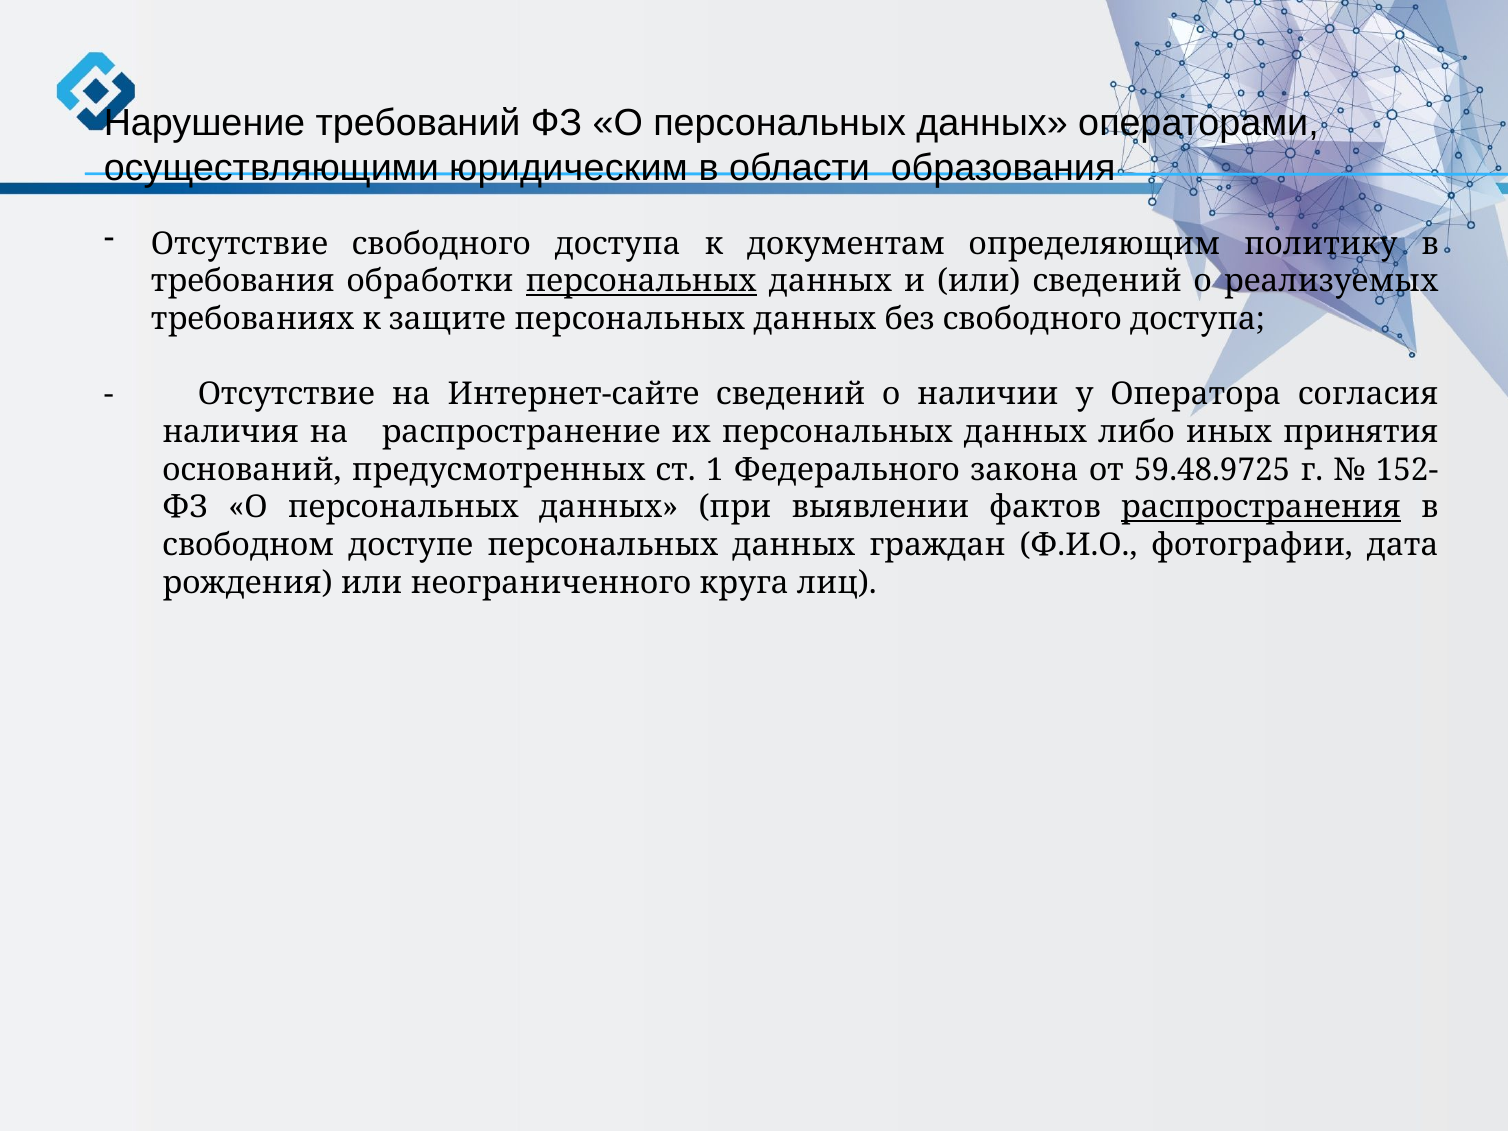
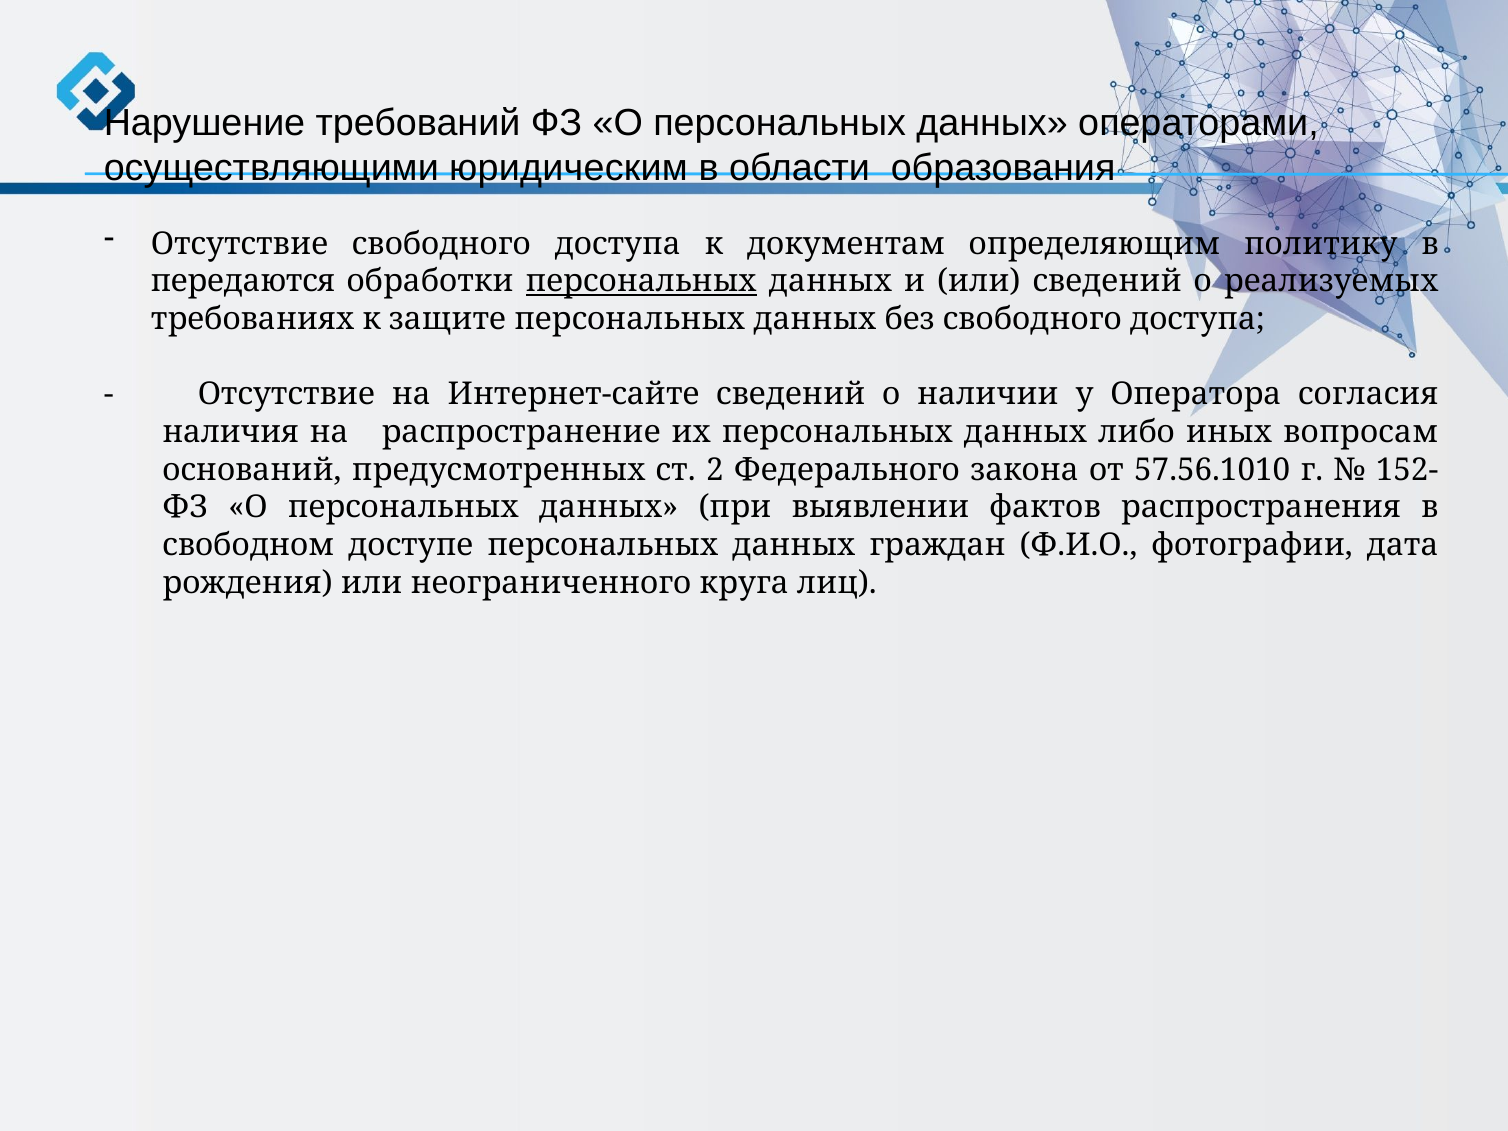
требования: требования -> передаются (243, 281)
принятия: принятия -> вопросам (1361, 432)
1: 1 -> 2 (715, 470)
59.48.9725: 59.48.9725 -> 57.56.1010 (1212, 470)
распространения underline: present -> none (1261, 508)
